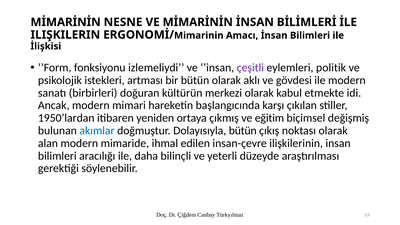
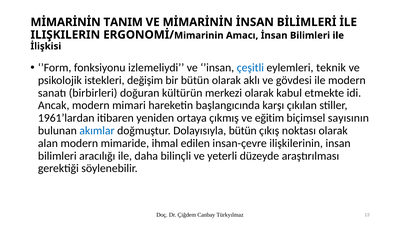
NESNE: NESNE -> TANIM (123, 22)
çeşitli colour: purple -> blue (250, 68)
politik: politik -> teknik (331, 68)
artması: artması -> değişim (145, 80)
1950’lardan: 1950’lardan -> 1961’lardan (66, 118)
değişmiş: değişmiş -> sayısının (348, 118)
